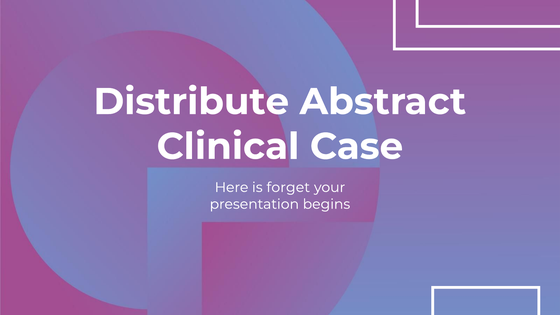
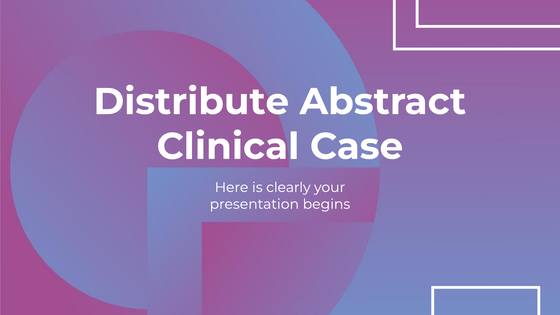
forget: forget -> clearly (288, 187)
